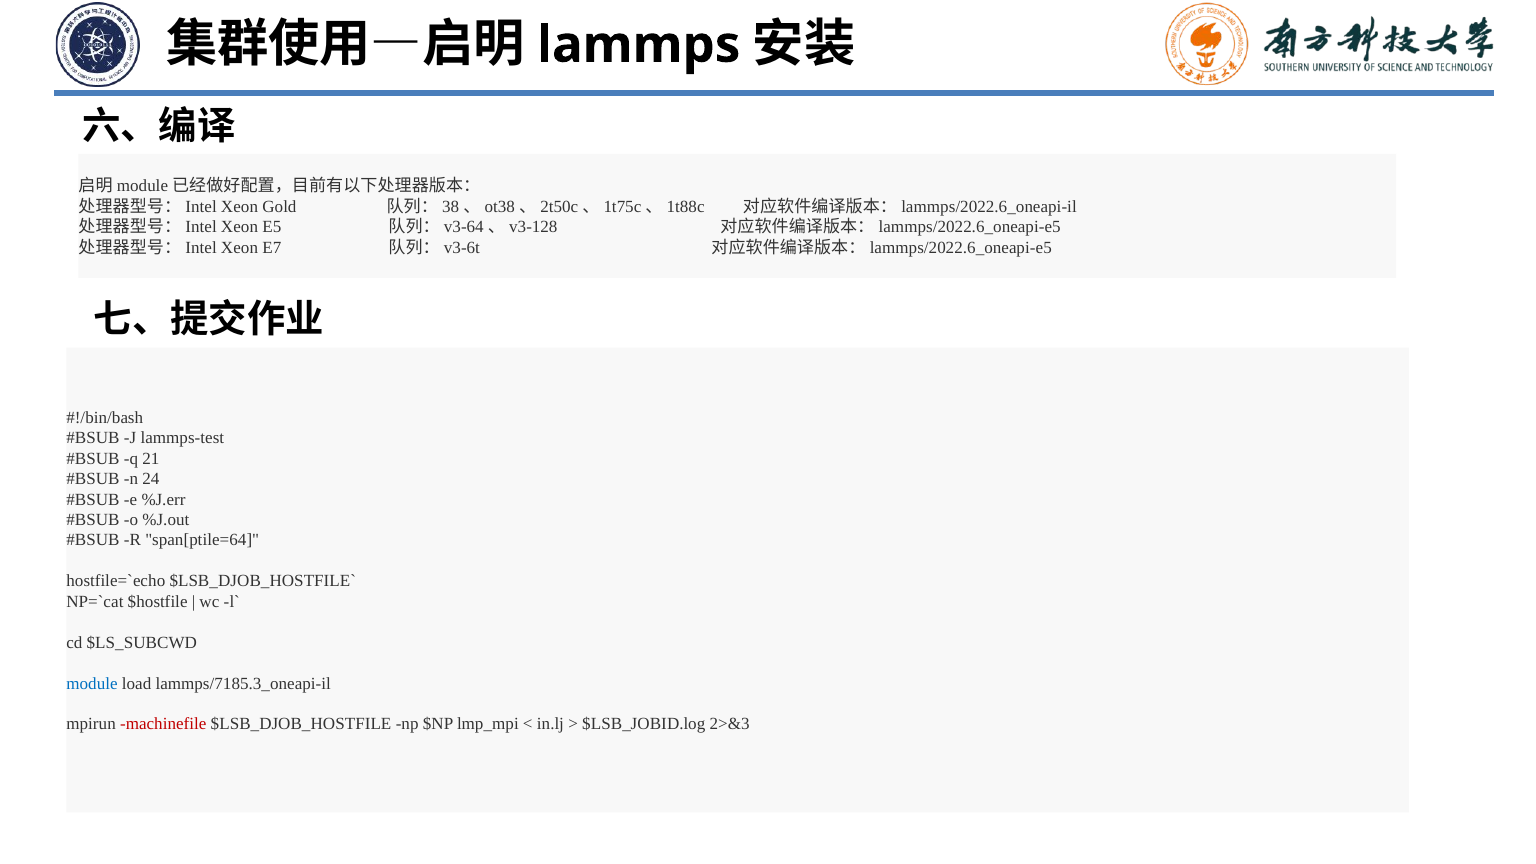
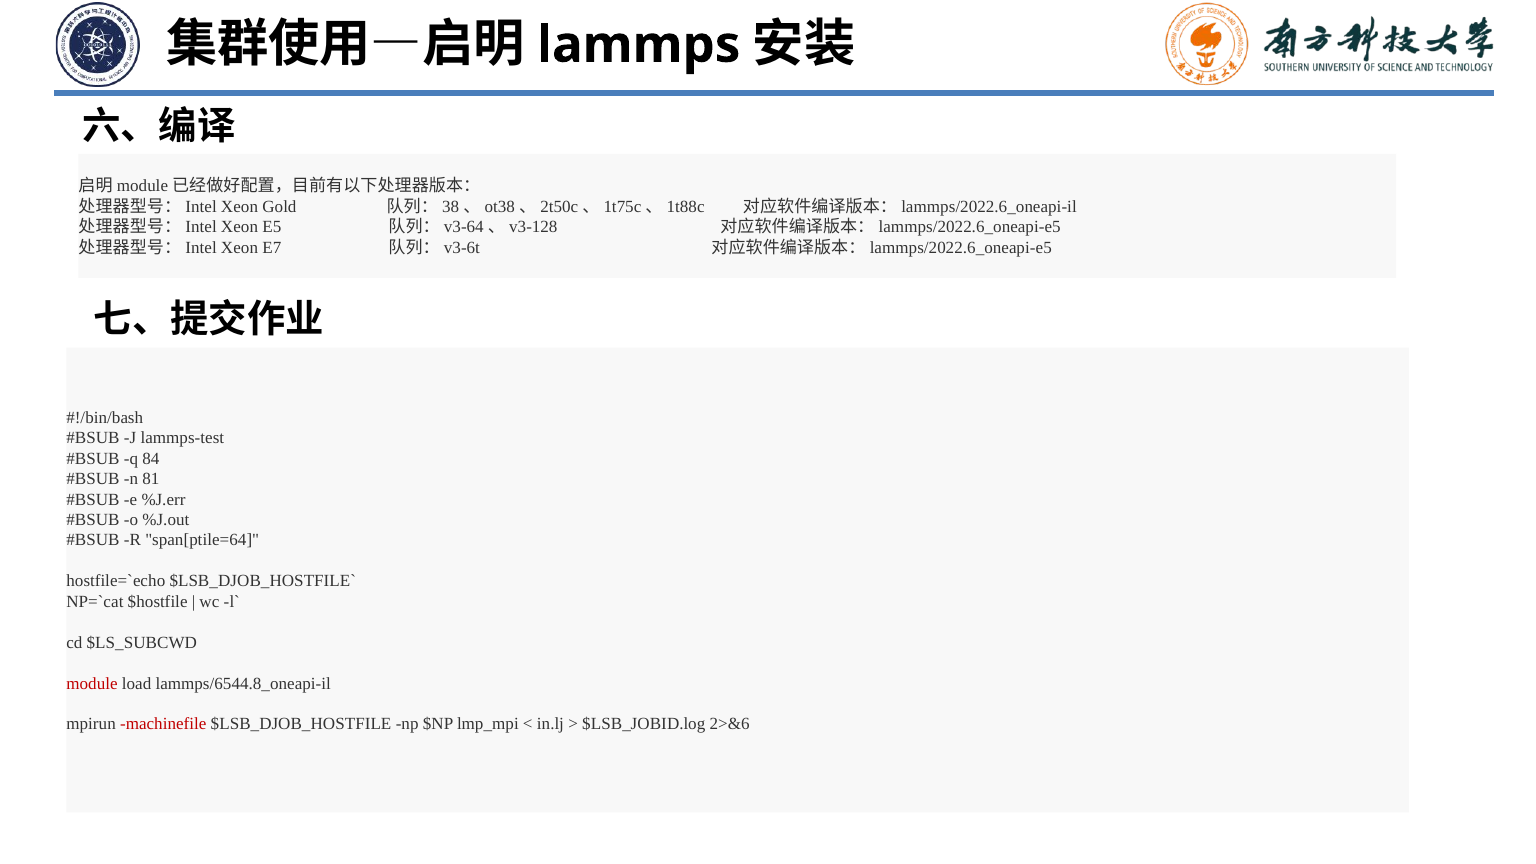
21: 21 -> 84 (151, 459)
24: 24 -> 81 (151, 479)
module colour: blue -> red (92, 683)
lammps/7185.3_oneapi-il: lammps/7185.3_oneapi-il -> lammps/6544.8_oneapi-il (243, 683)
2>&3: 2>&3 -> 2>&6 (730, 724)
